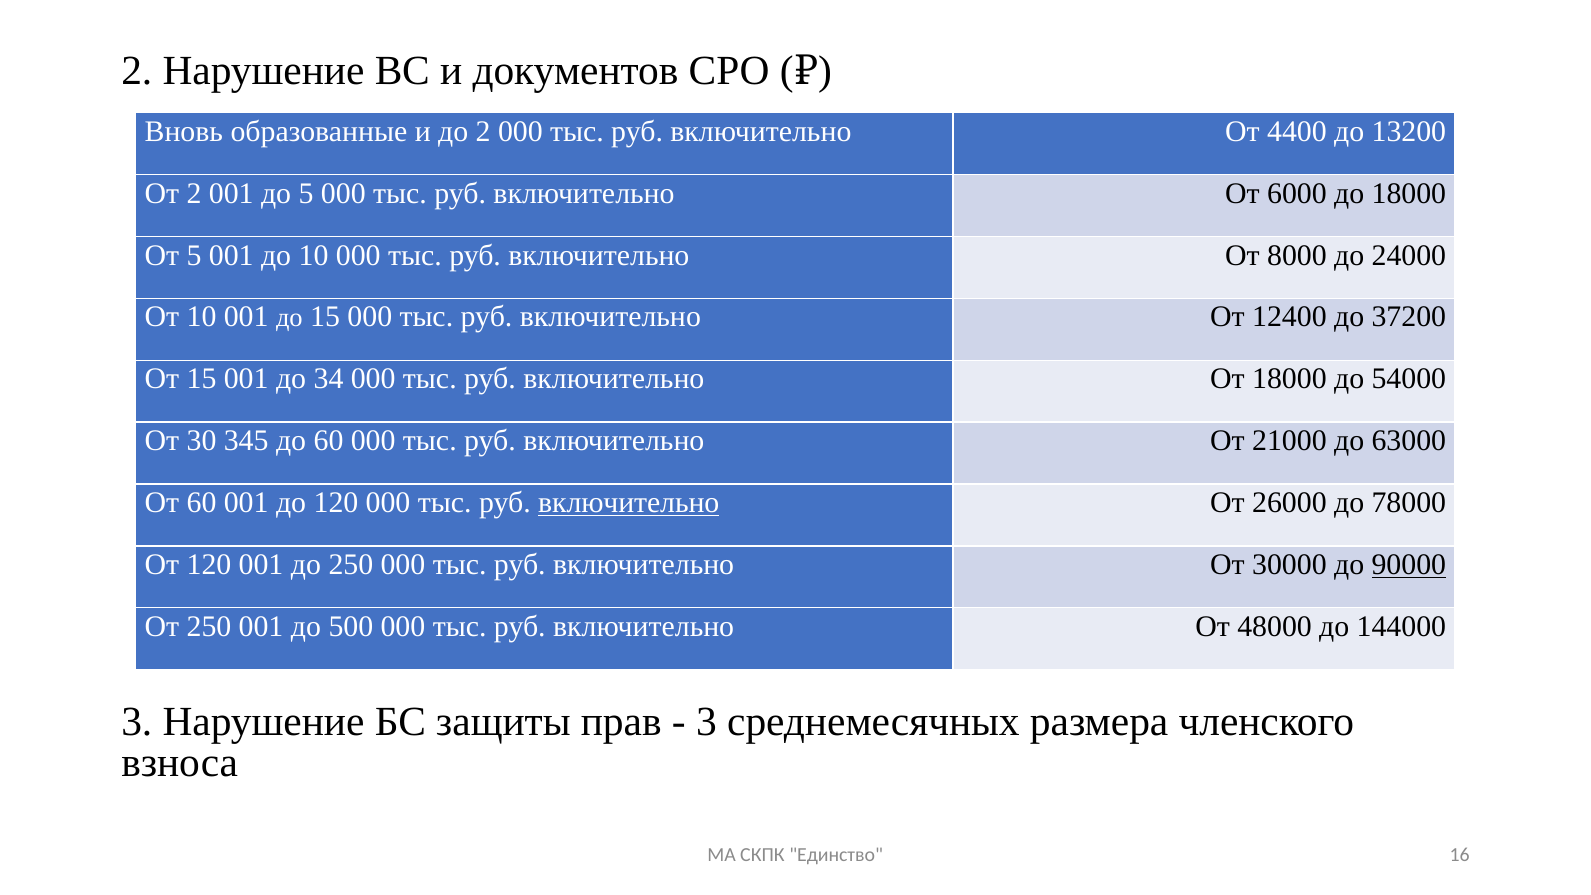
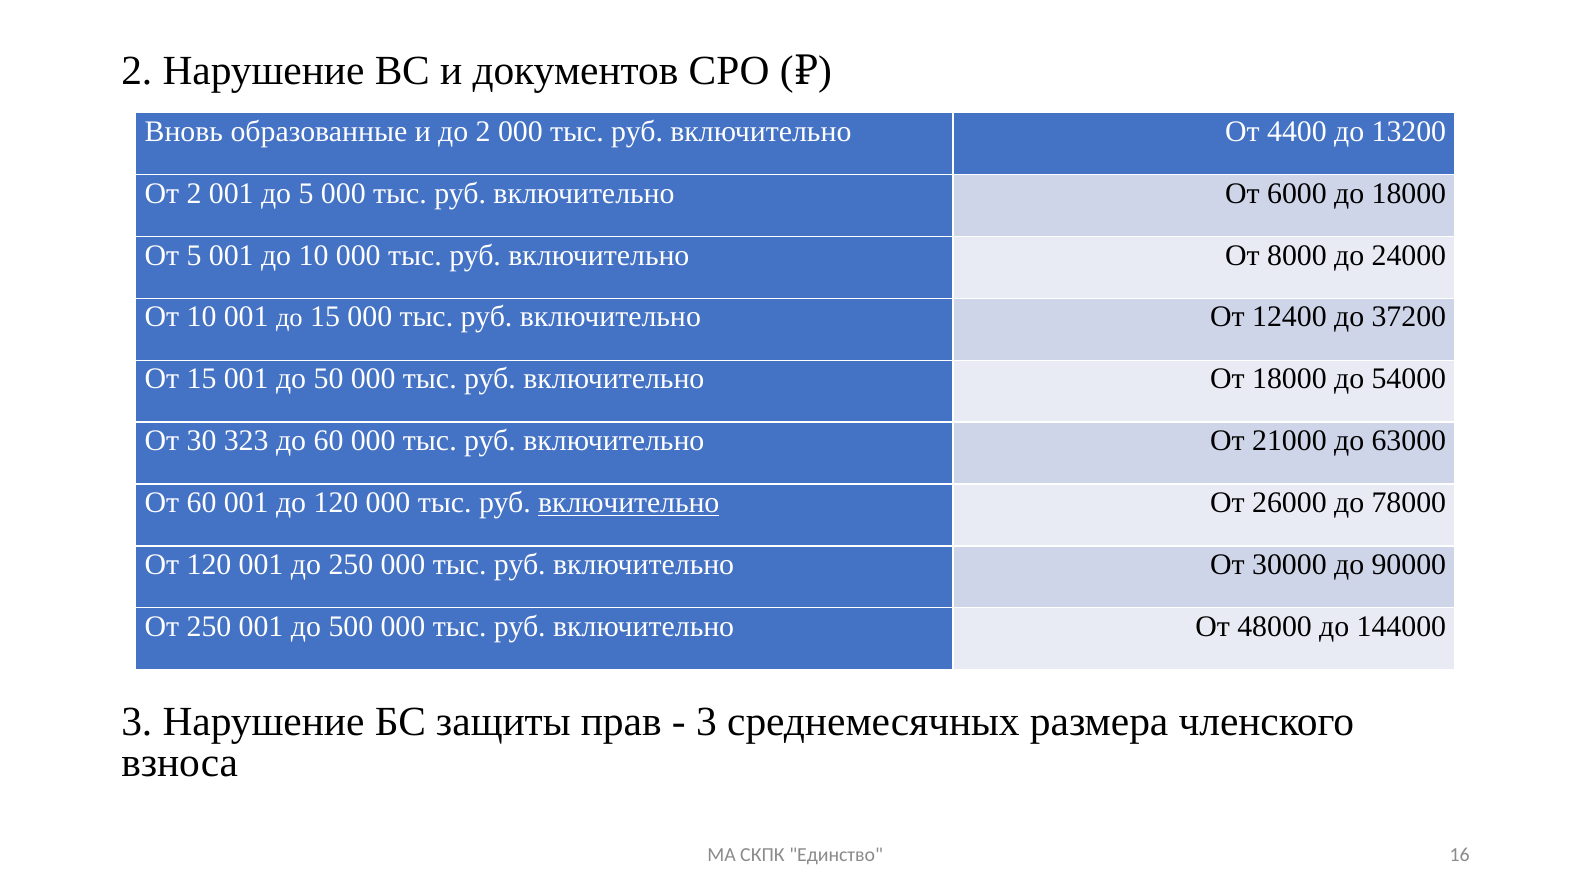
34: 34 -> 50 (329, 379)
345: 345 -> 323 (246, 441)
90000 underline: present -> none (1409, 565)
